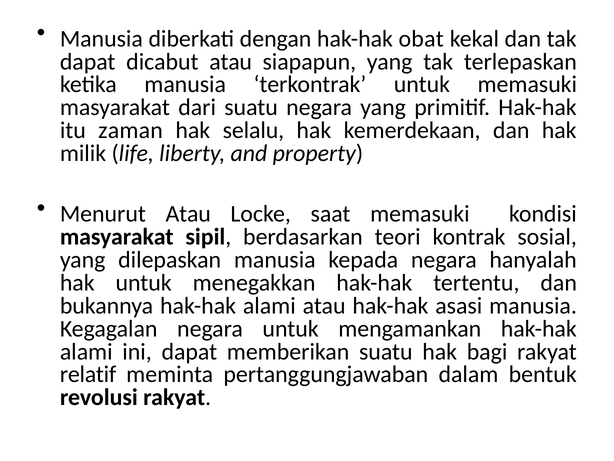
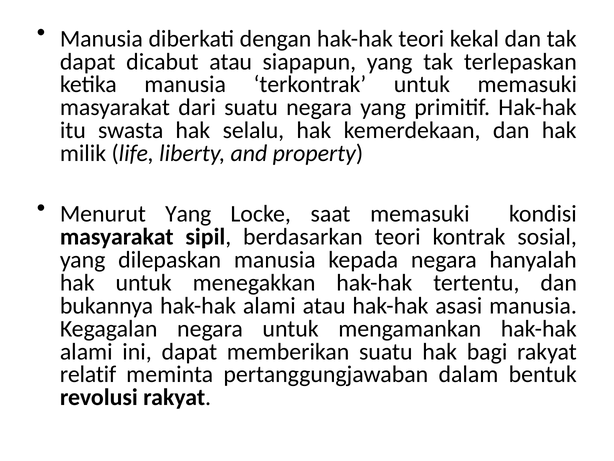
hak-hak obat: obat -> teori (421, 39)
zaman: zaman -> swasta (131, 130)
Menurut Atau: Atau -> Yang (188, 214)
